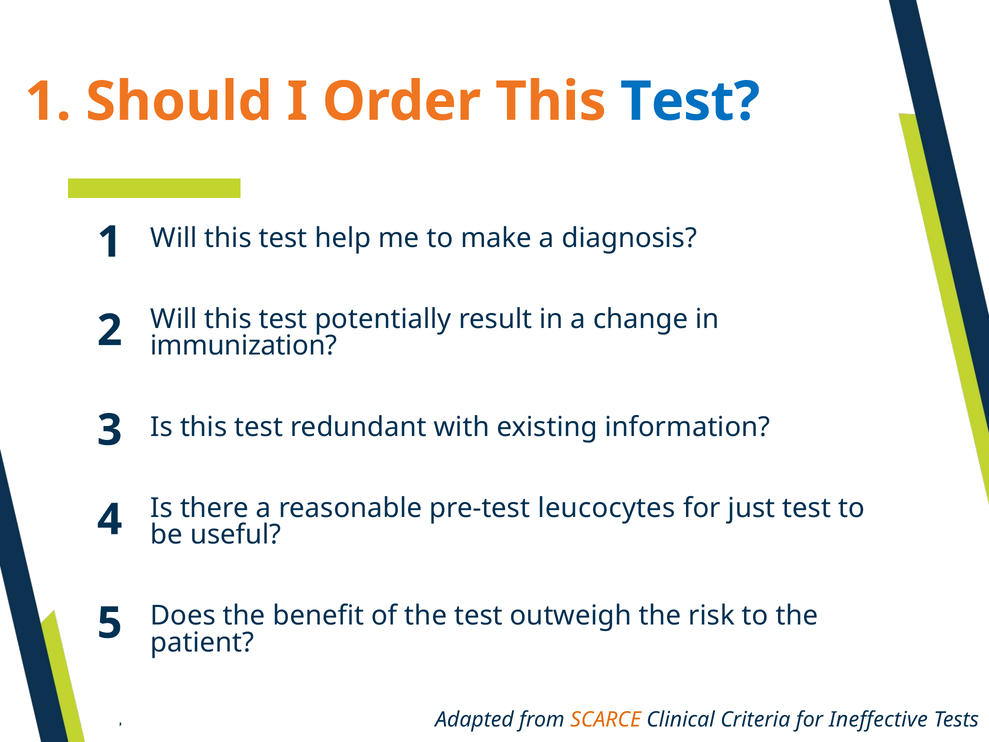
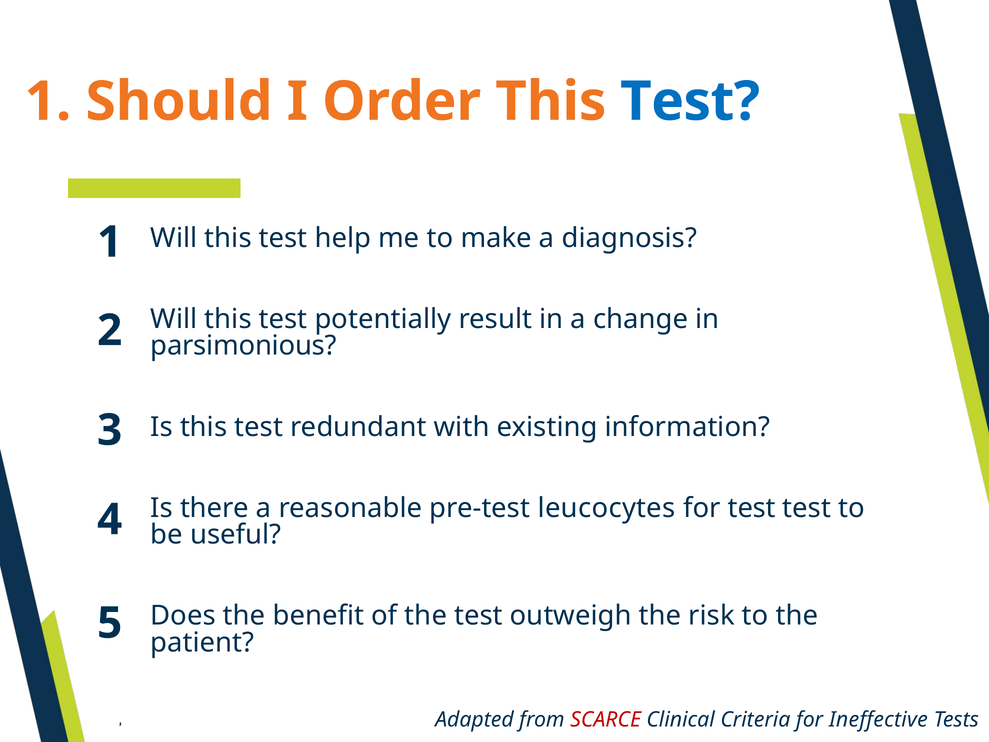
immunization: immunization -> parsimonious (244, 346)
for just: just -> test (752, 508)
SCARCE colour: orange -> red (606, 719)
